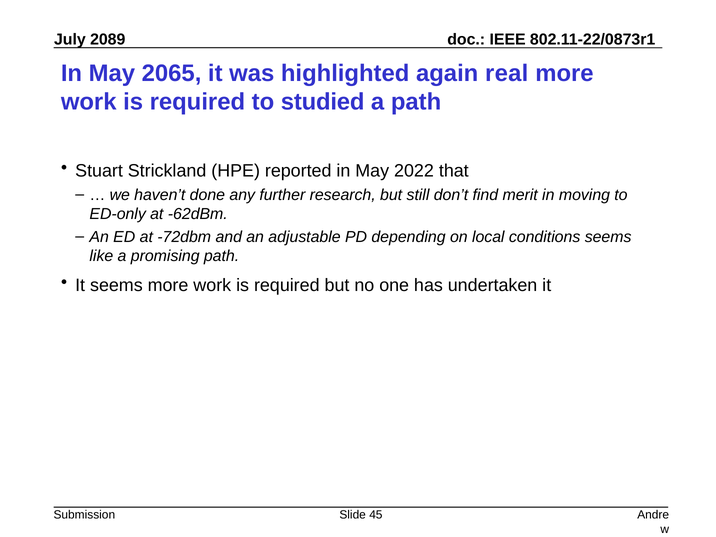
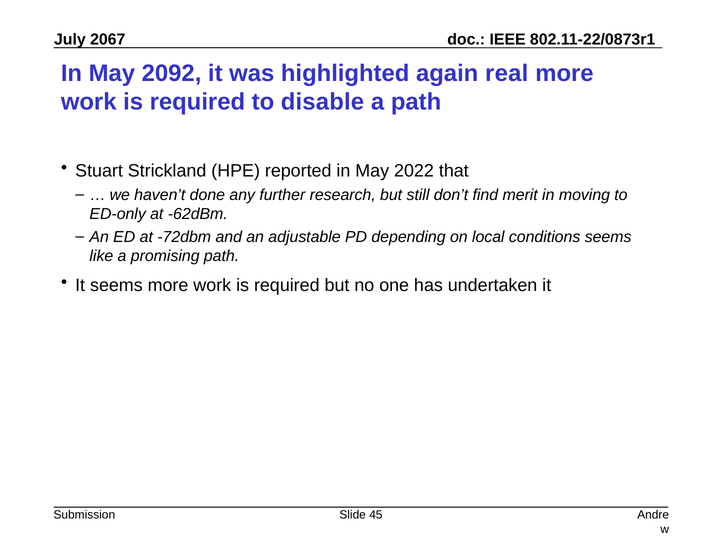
2089: 2089 -> 2067 (108, 39)
2065: 2065 -> 2092 (172, 73)
studied: studied -> disable (322, 102)
